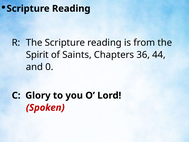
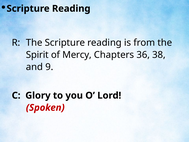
Saints: Saints -> Mercy (77, 55)
44: 44 -> 38 (159, 55)
0: 0 -> 9 (49, 67)
